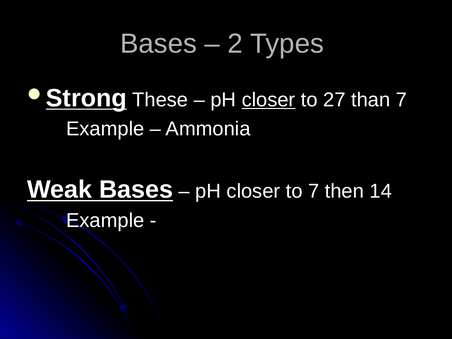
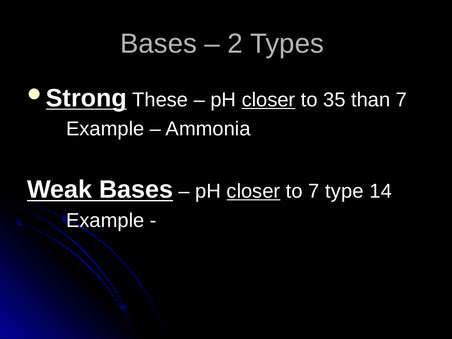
27: 27 -> 35 (334, 100)
closer underline: none -> present (253, 191)
then: then -> type (344, 191)
